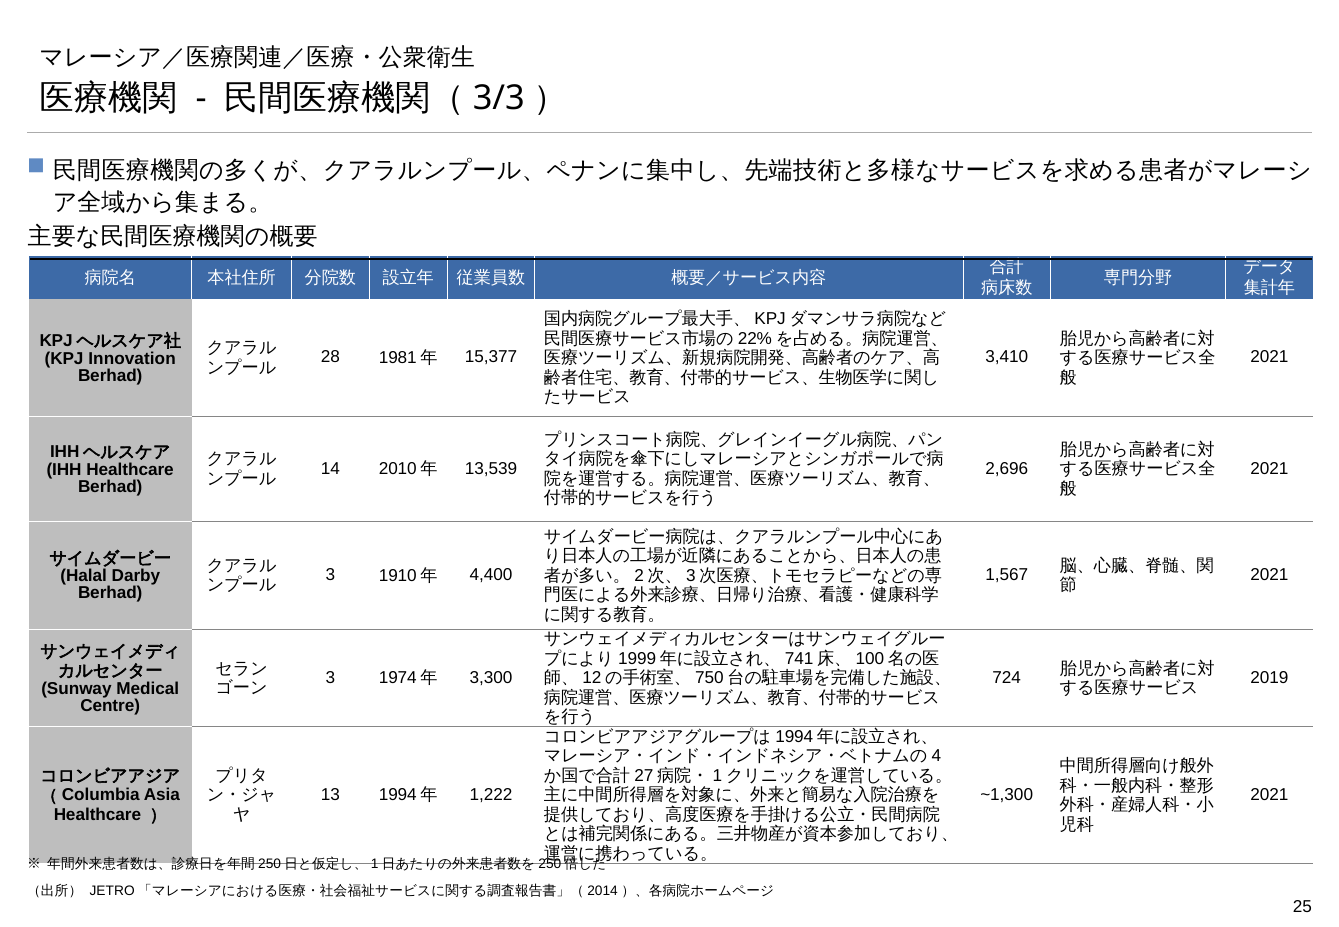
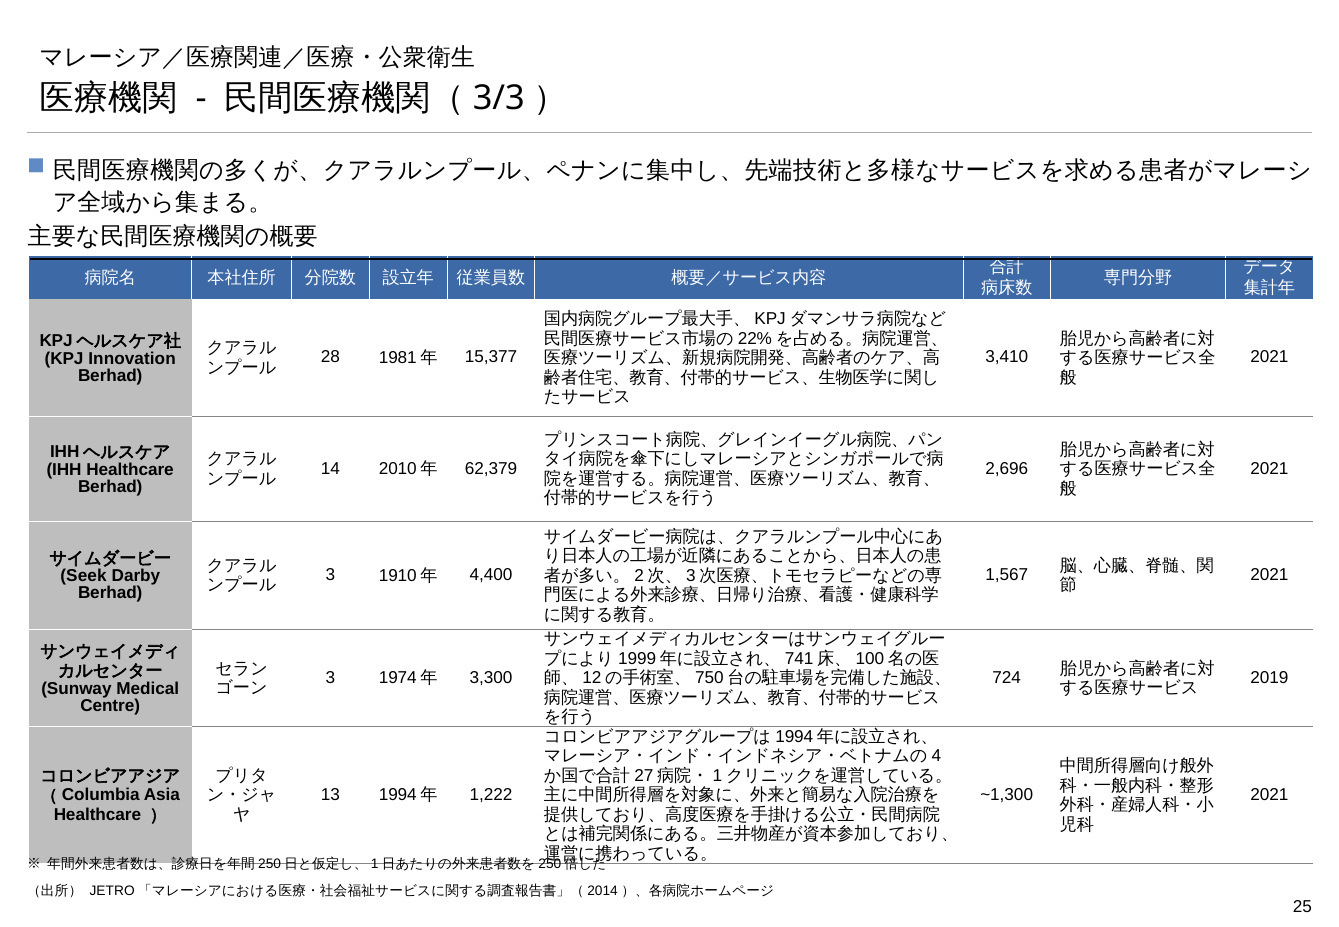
13,539: 13,539 -> 62,379 (491, 468)
Halal: Halal -> Seek (84, 576)
